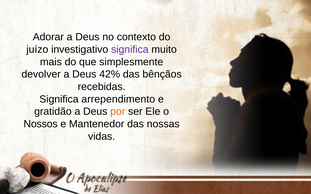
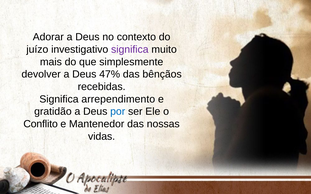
42%: 42% -> 47% (110, 74)
por colour: orange -> blue (118, 112)
Nossos: Nossos -> Conflito (41, 124)
